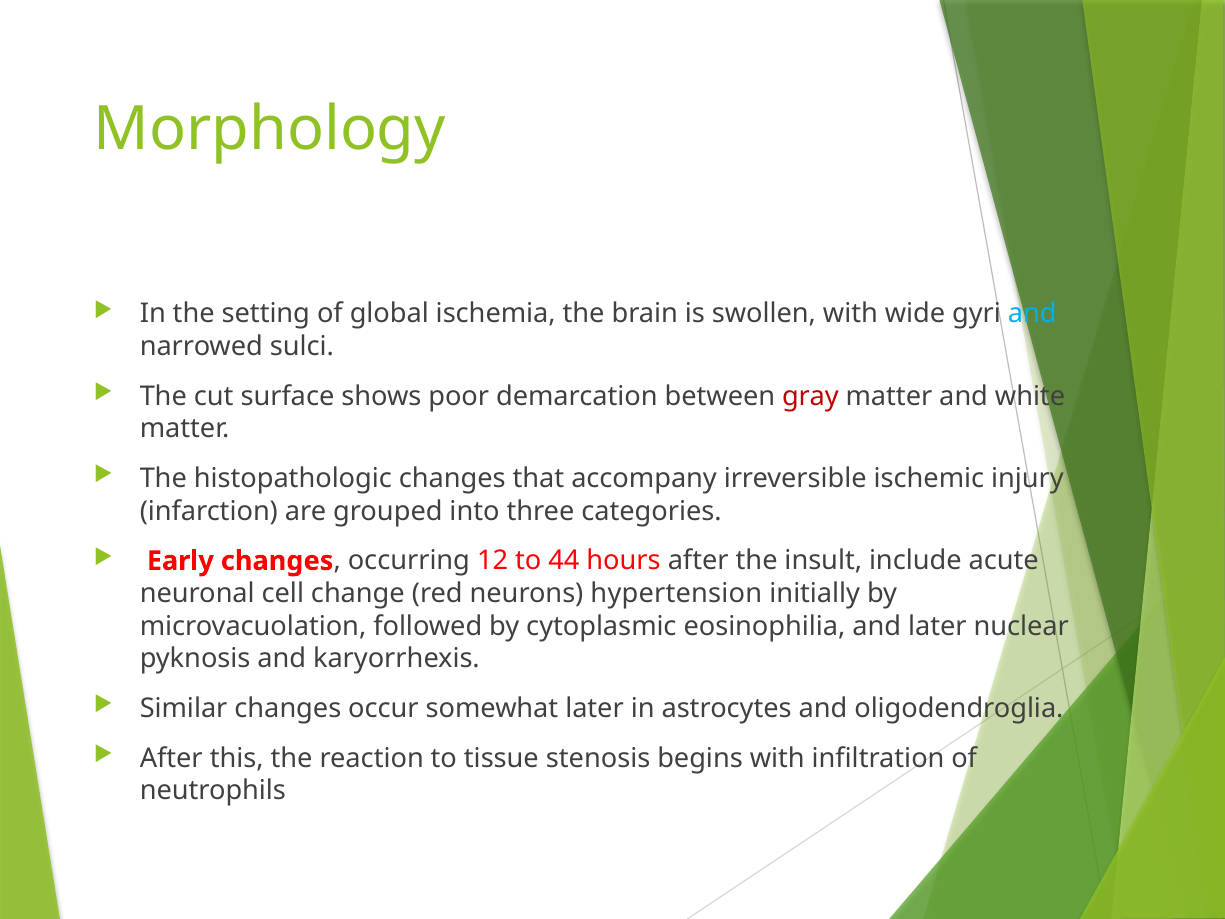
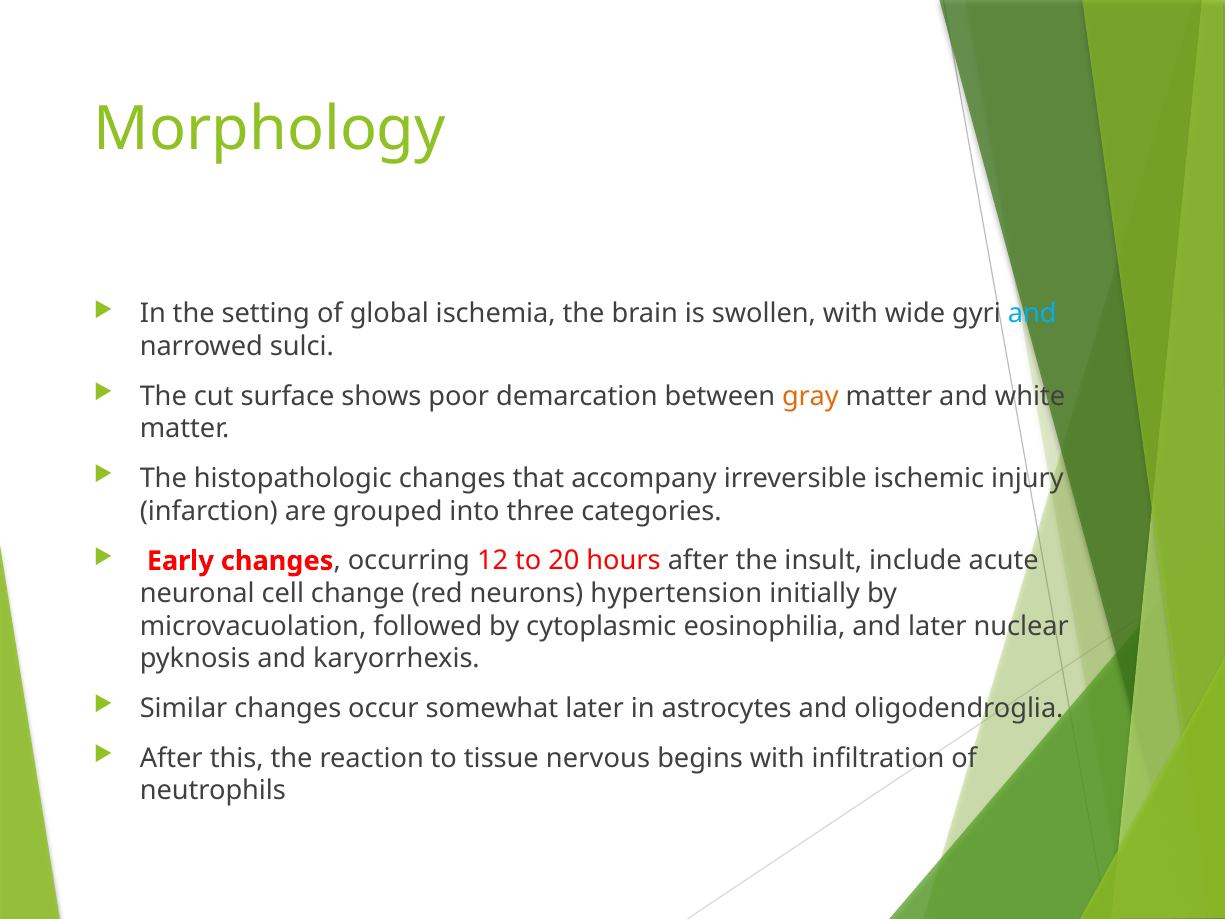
gray colour: red -> orange (810, 396)
44: 44 -> 20 (564, 561)
stenosis: stenosis -> nervous (598, 758)
